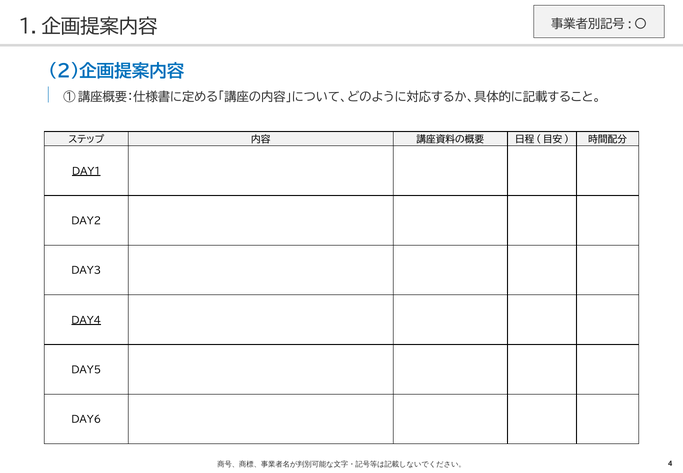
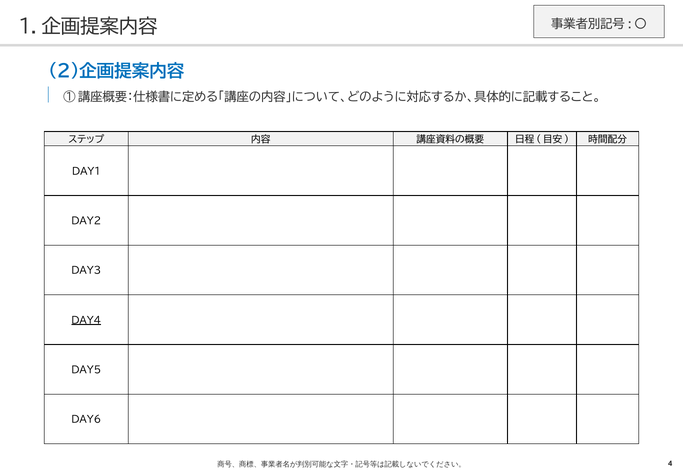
DAY1 underline: present -> none (86, 171)
